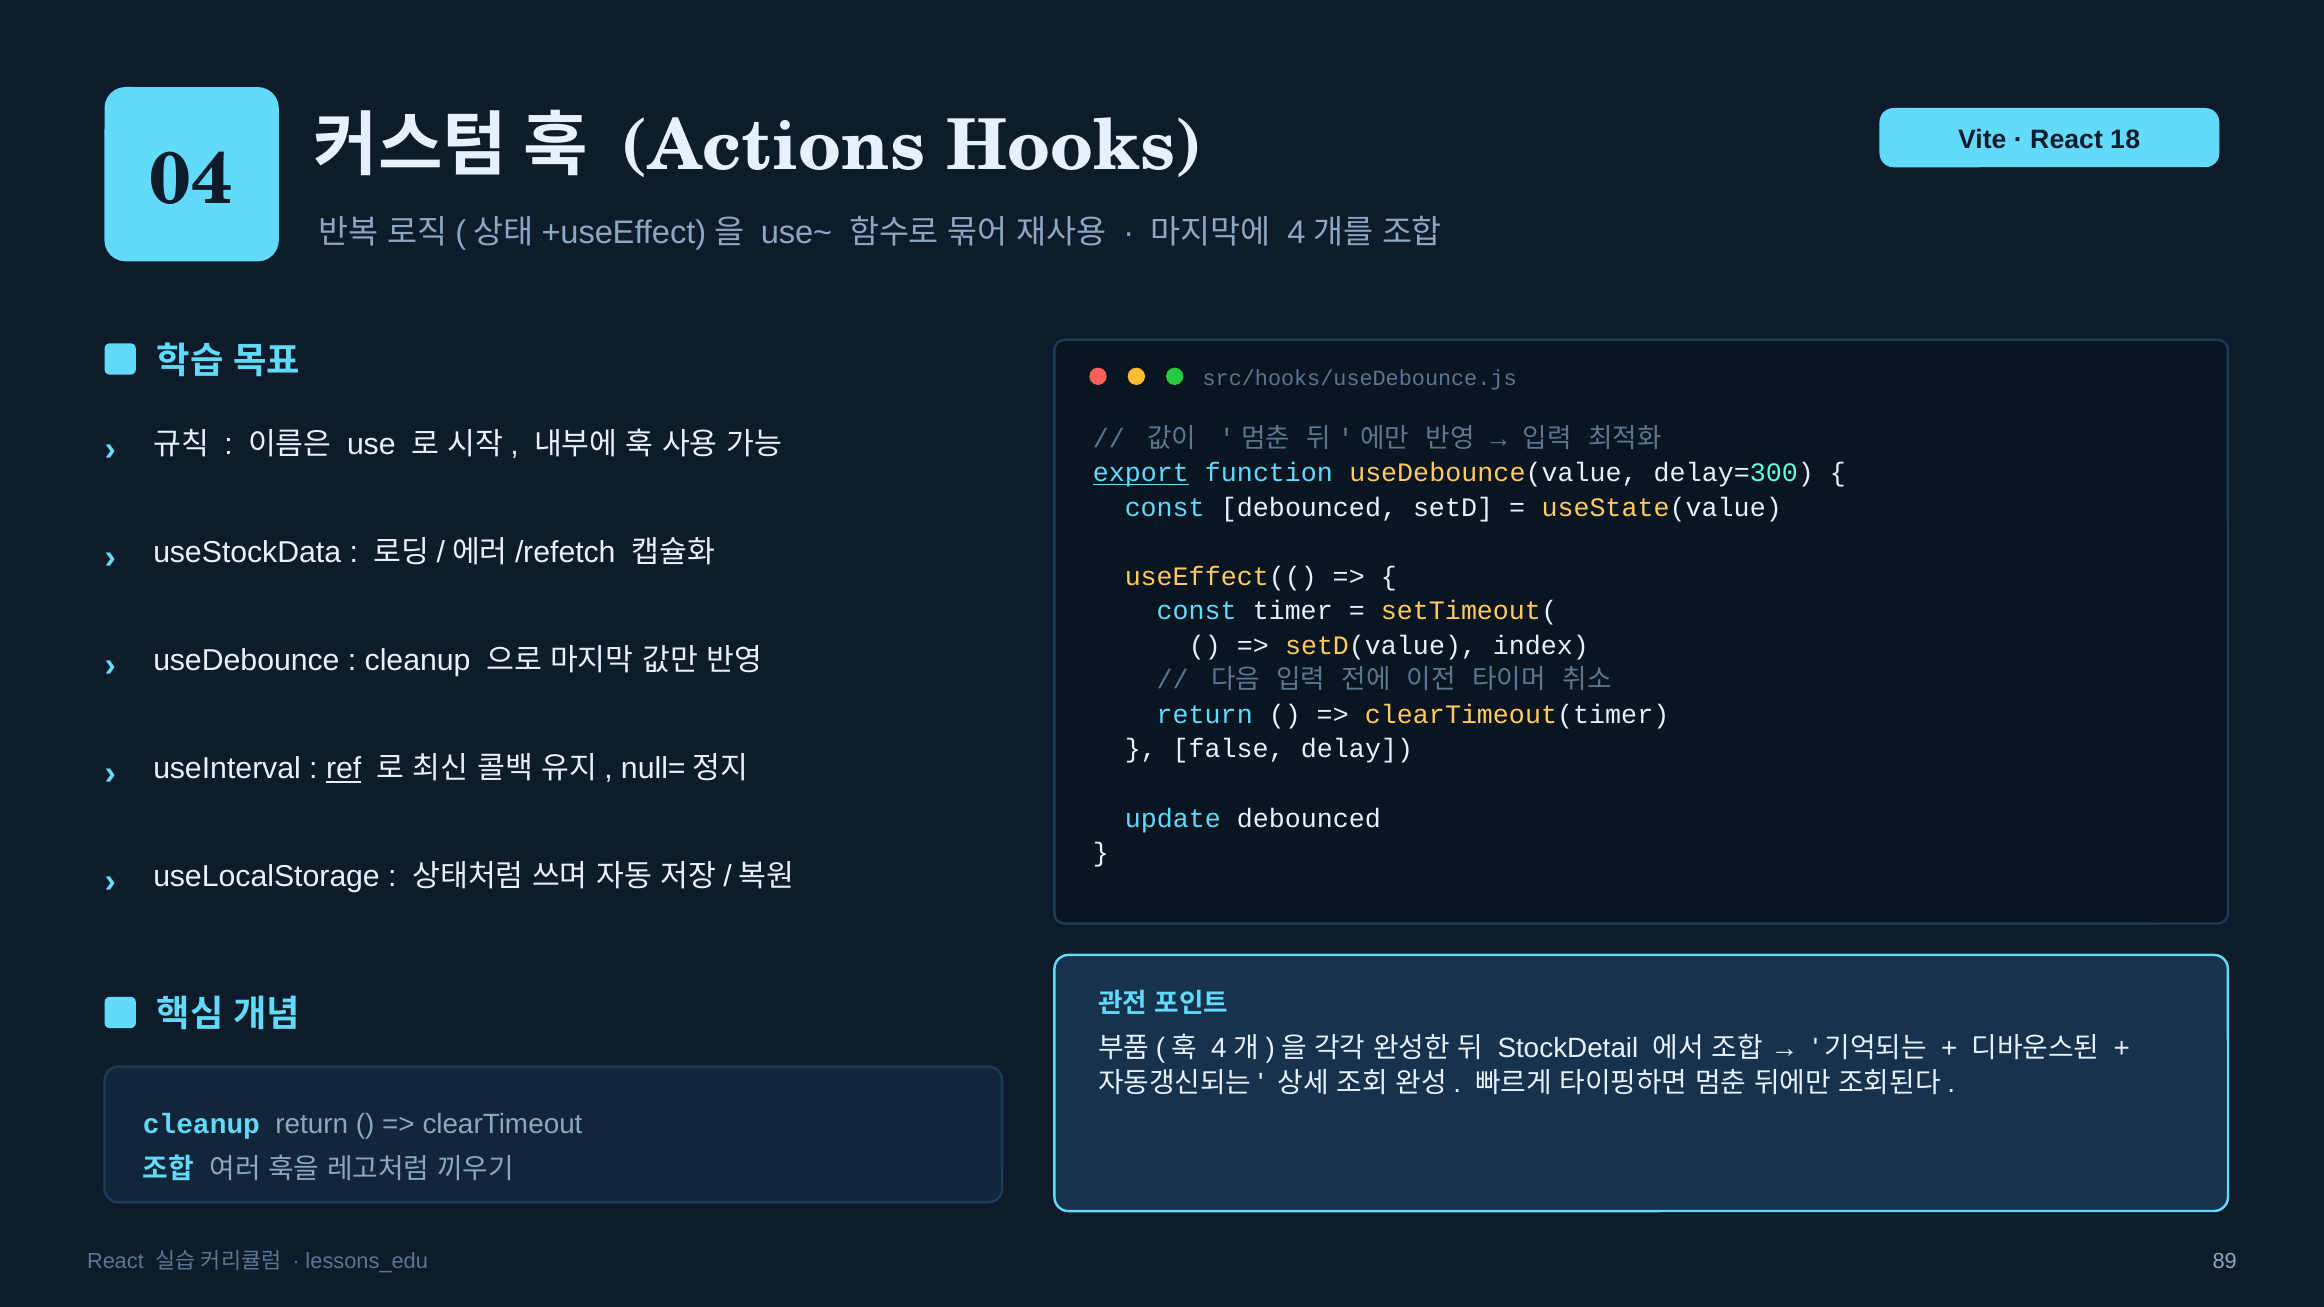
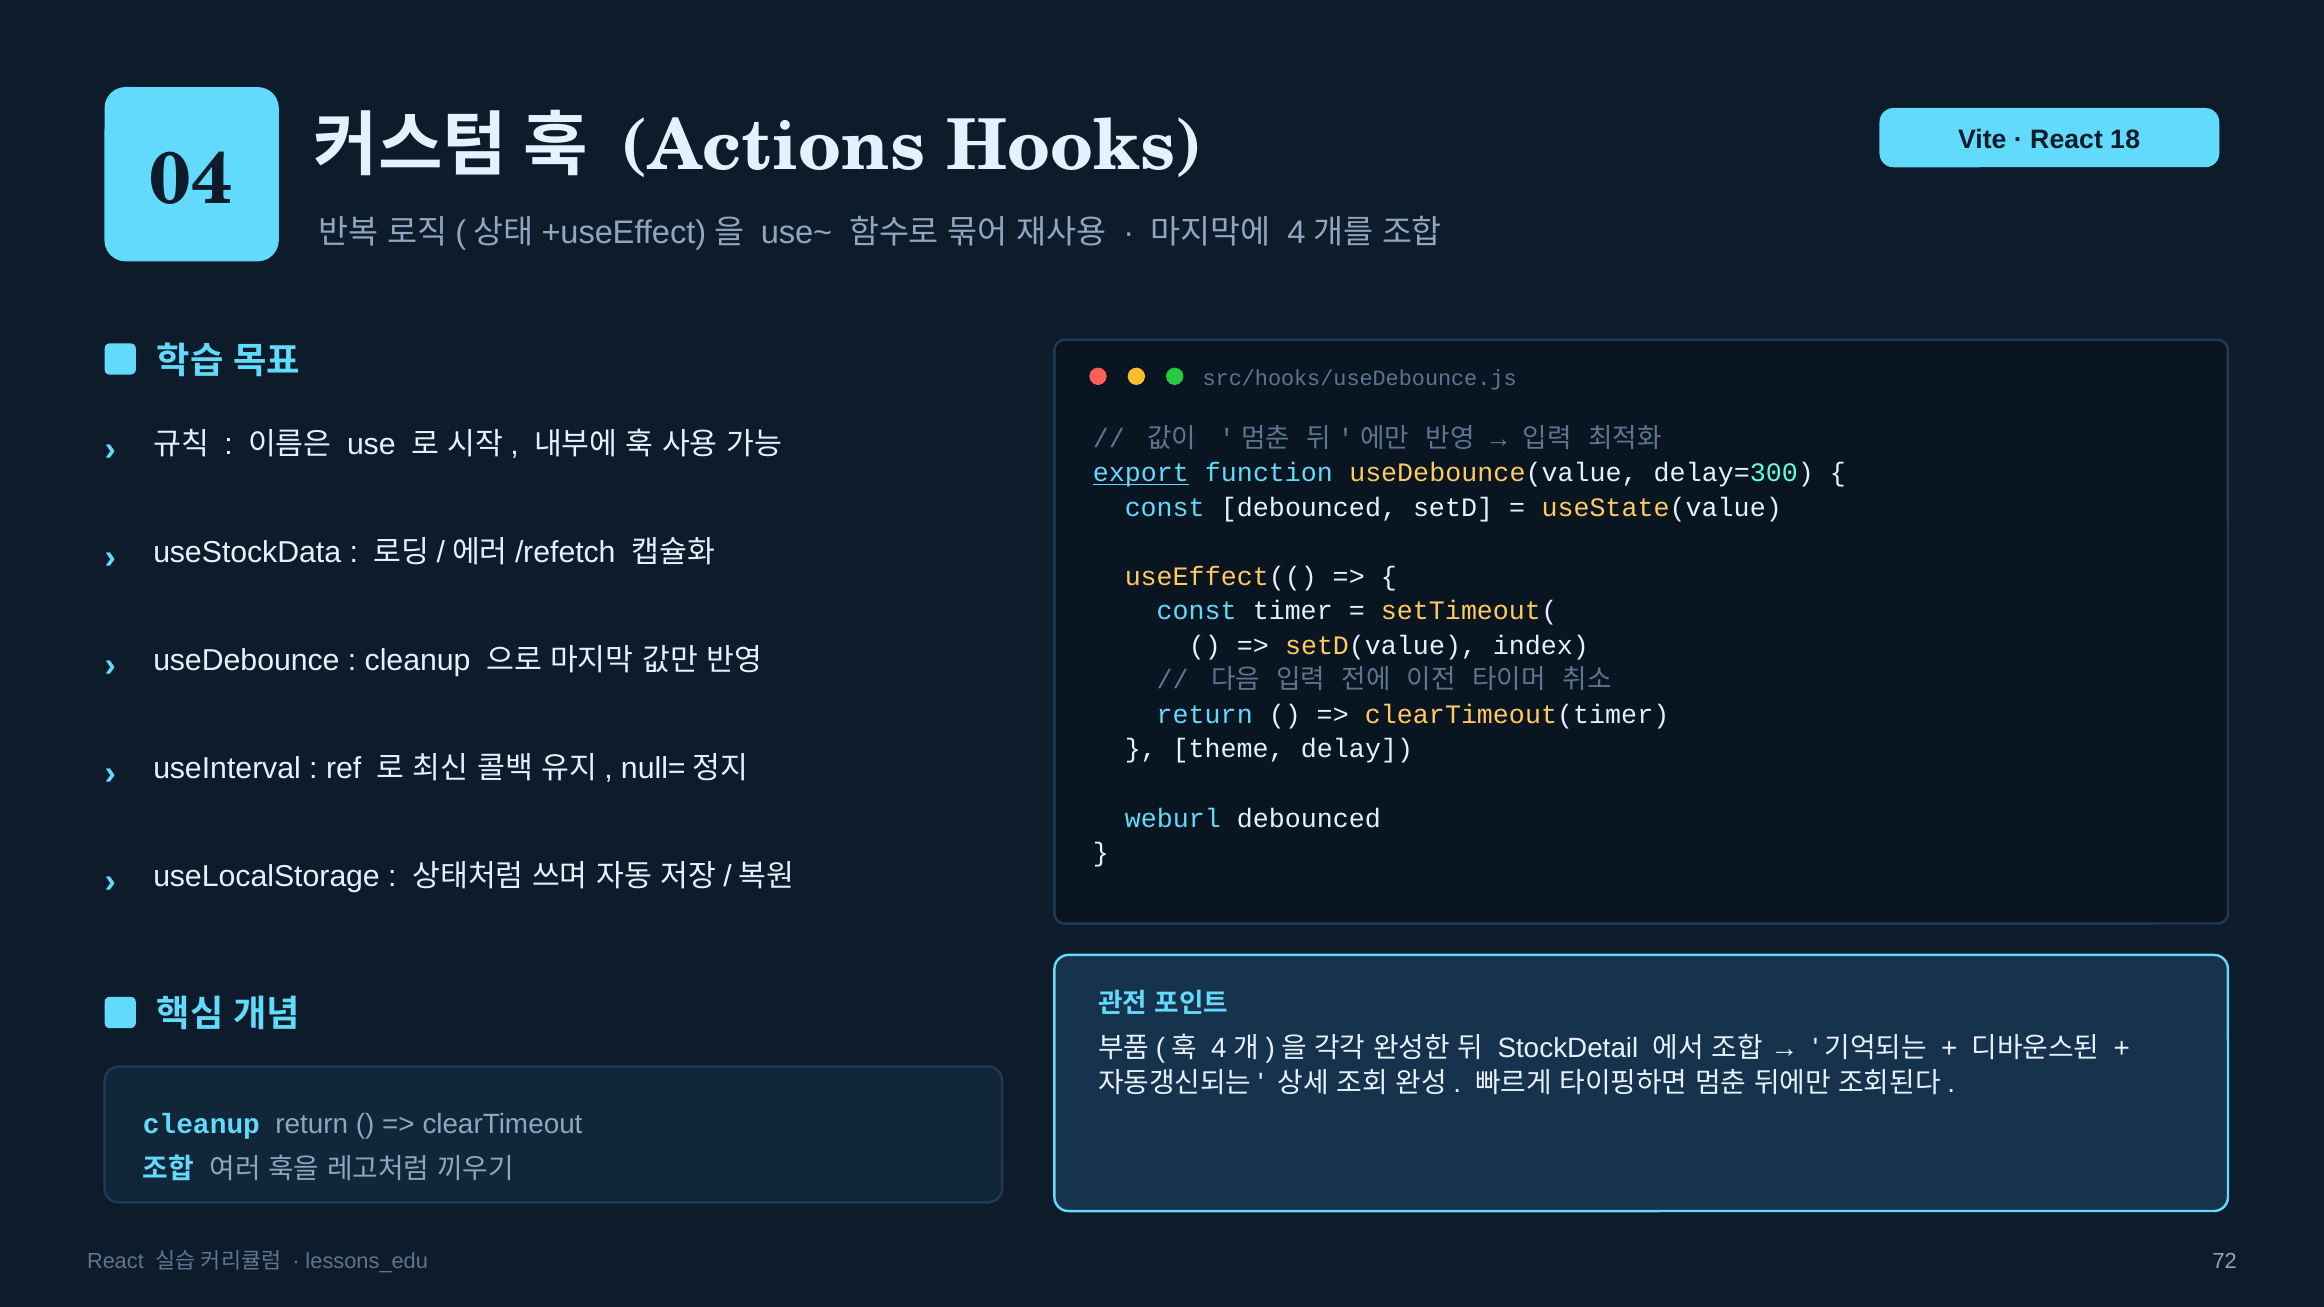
false: false -> theme (1229, 749)
ref underline: present -> none (344, 769)
update: update -> weburl (1173, 818)
89: 89 -> 72 (2225, 1262)
